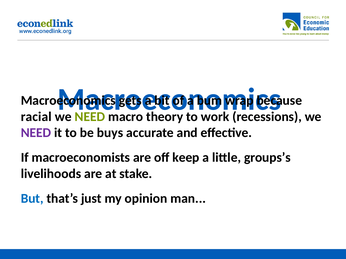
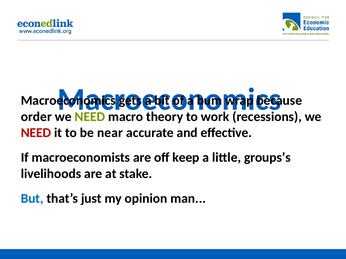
racial: racial -> order (36, 117)
NEED colour: purple -> red (36, 133)
buys: buys -> near (110, 133)
